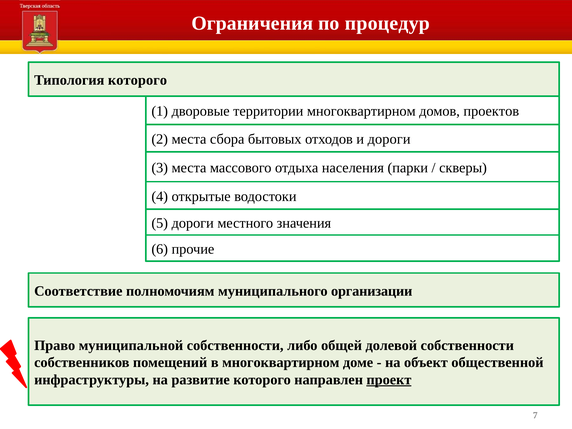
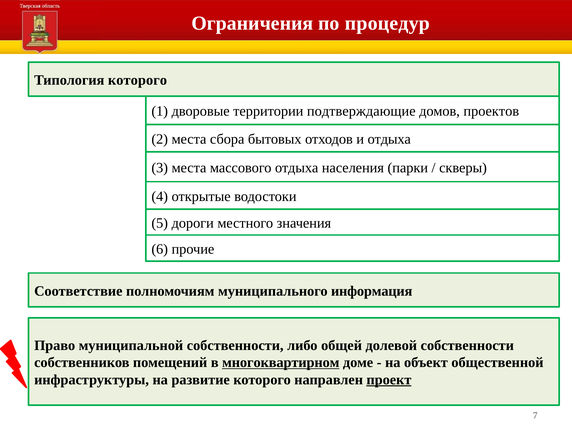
территории многоквартирном: многоквартирном -> подтверждающие (361, 111)
и дороги: дороги -> отдыха (389, 139)
организации: организации -> информация (372, 291)
многоквартирном underline: none -> present (281, 363)
